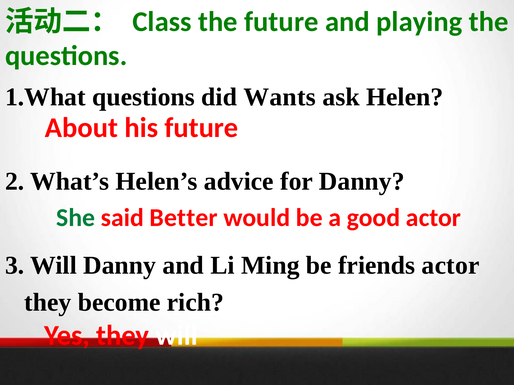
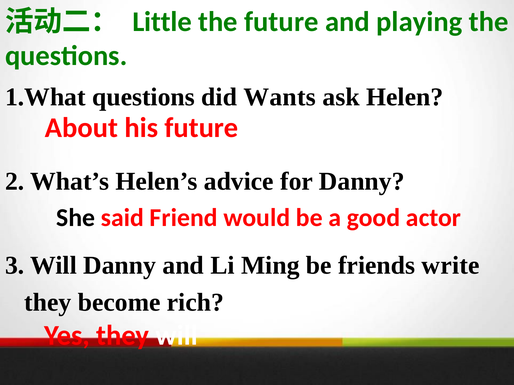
Class: Class -> Little (162, 22)
She colour: green -> black (76, 218)
Better: Better -> Friend (184, 218)
friends actor: actor -> write (451, 266)
